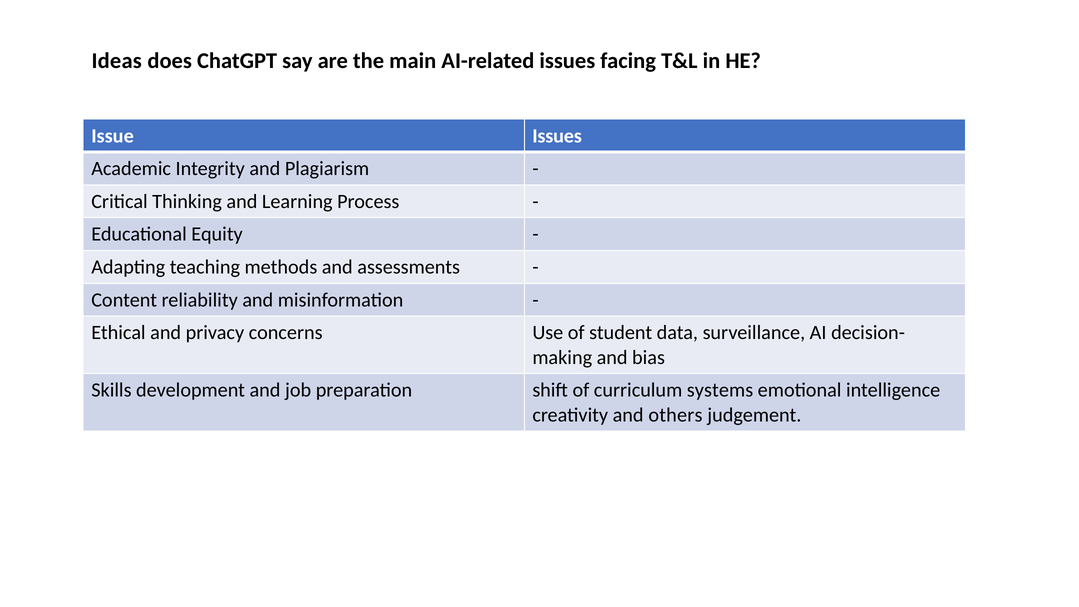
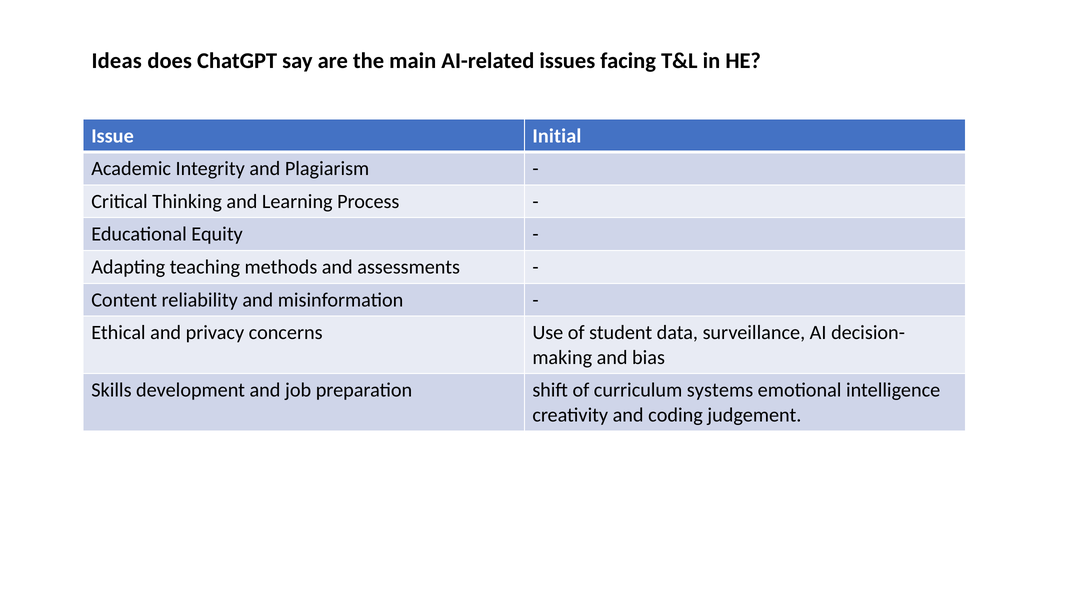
Issue Issues: Issues -> Initial (557, 136)
others: others -> coding (676, 415)
